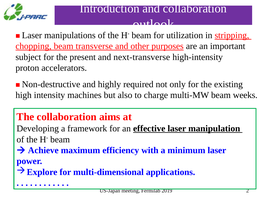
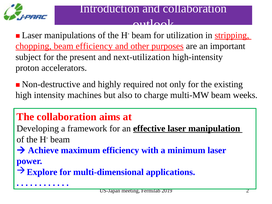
beam transverse: transverse -> efficiency (94, 46)
next-transverse: next-transverse -> next-utilization (142, 57)
